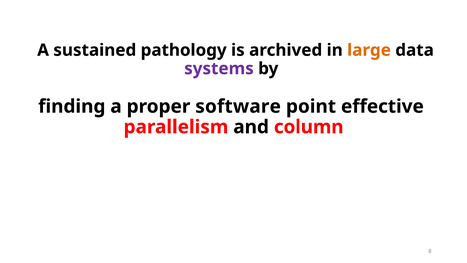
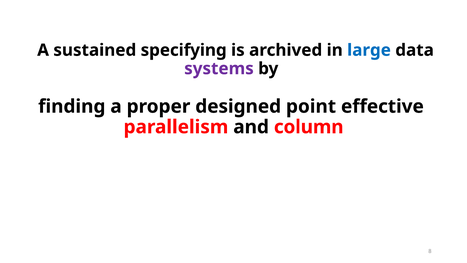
pathology: pathology -> specifying (184, 50)
large colour: orange -> blue (369, 50)
software: software -> designed (238, 106)
